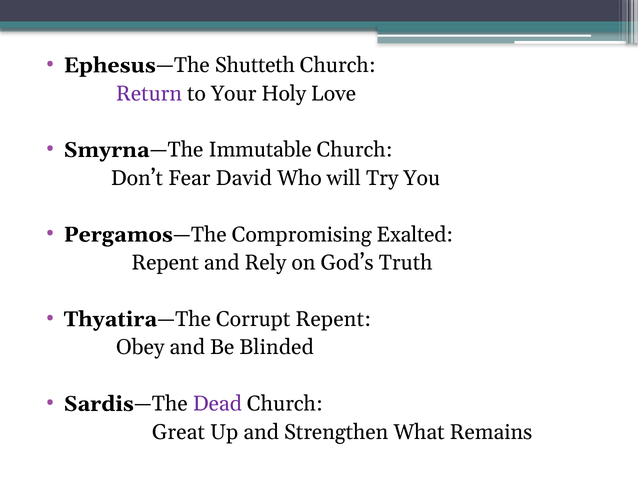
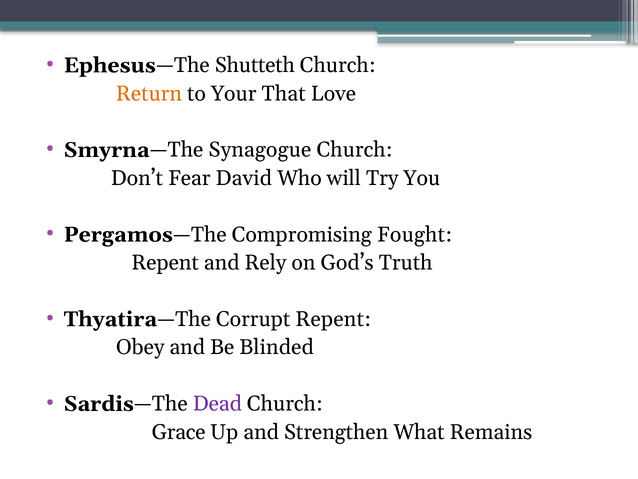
Return colour: purple -> orange (149, 93)
Holy: Holy -> That (284, 93)
Immutable: Immutable -> Synagogue (260, 150)
Exalted: Exalted -> Fought (414, 234)
Great: Great -> Grace (179, 432)
